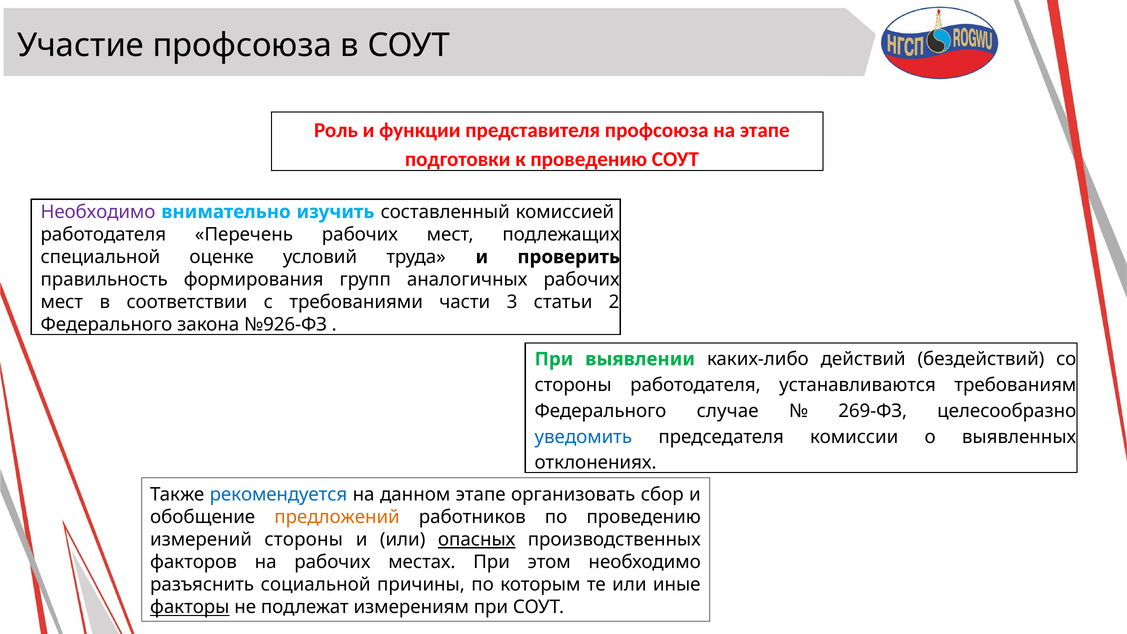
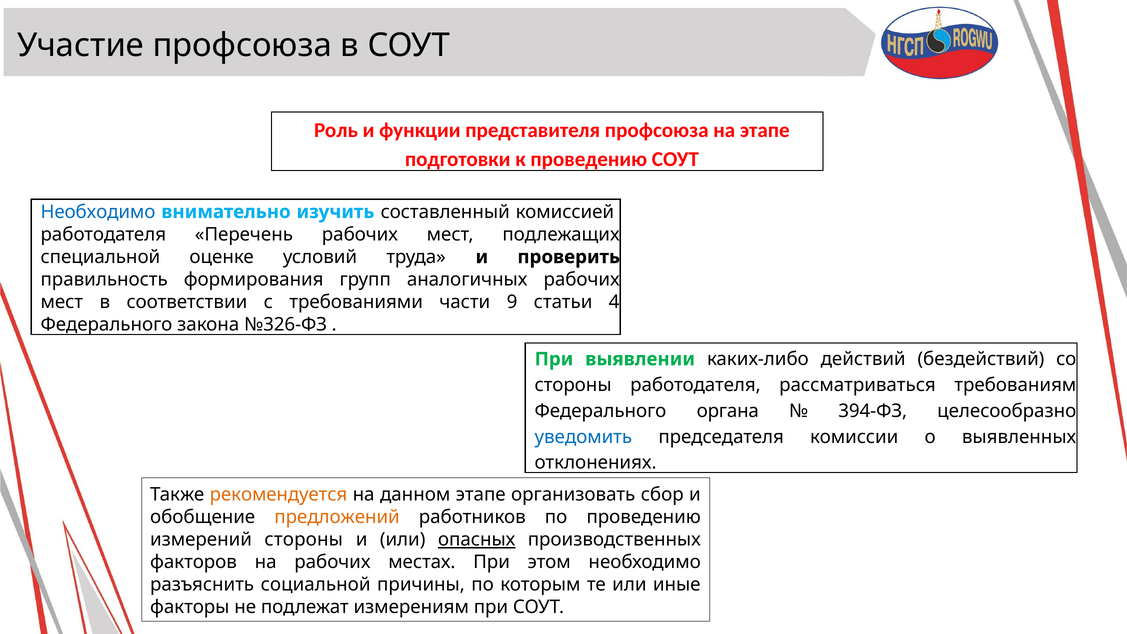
Необходимо colour: purple -> blue (98, 212)
3: 3 -> 9 (512, 302)
2: 2 -> 4 (614, 302)
№926-ФЗ: №926-ФЗ -> №326-ФЗ (286, 325)
устанавливаются: устанавливаются -> рассматриваться (858, 385)
случае: случае -> органа (728, 411)
269-ФЗ: 269-ФЗ -> 394-ФЗ (873, 411)
рекомендуется colour: blue -> orange (278, 495)
факторы underline: present -> none (190, 607)
